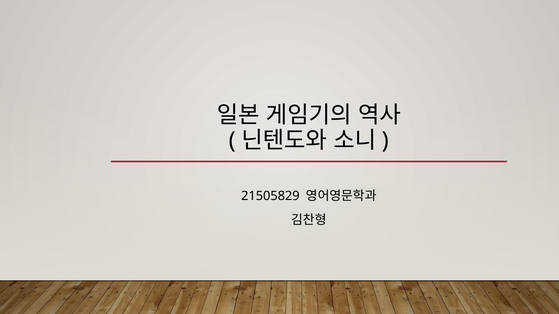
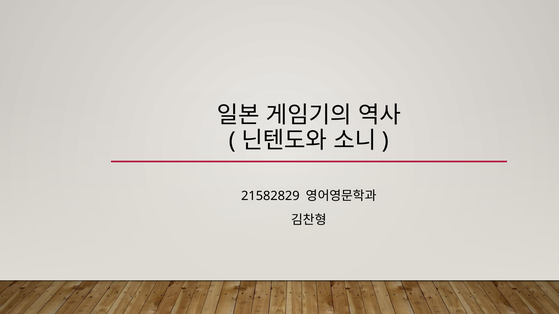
21505829: 21505829 -> 21582829 (270, 196)
